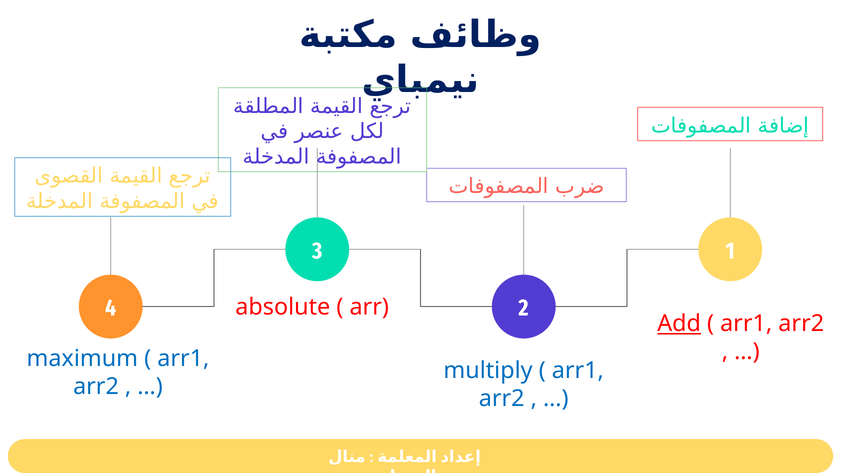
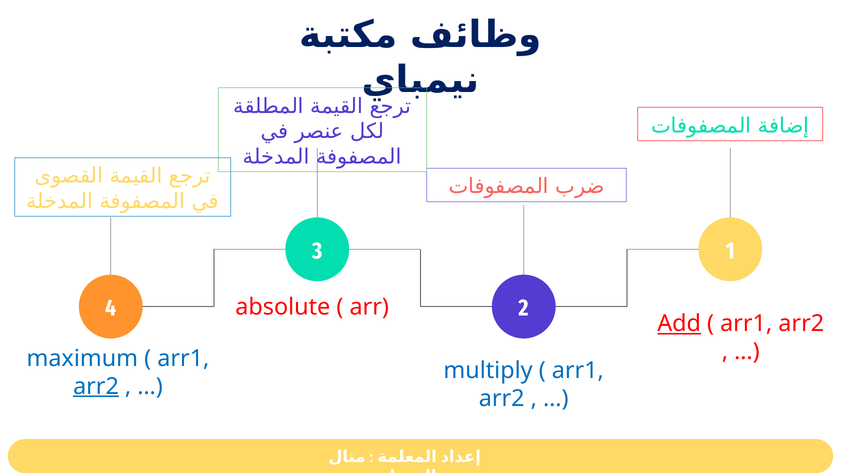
arr2 underline: none -> present (96, 386)
